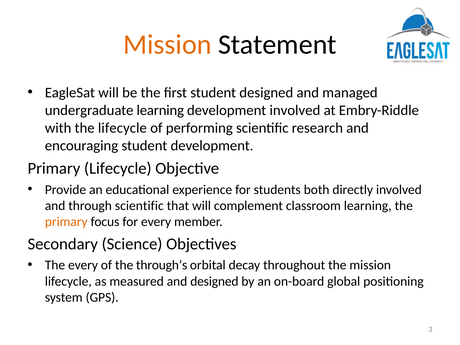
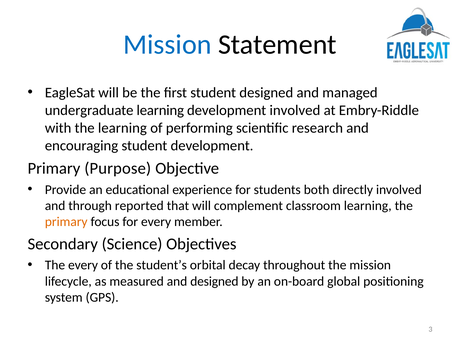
Mission colour: orange -> blue (167, 45)
the lifecycle: lifecycle -> learning (122, 128)
Primary Lifecycle: Lifecycle -> Purpose (118, 169)
through scientific: scientific -> reported (139, 206)
through’s: through’s -> student’s (162, 265)
